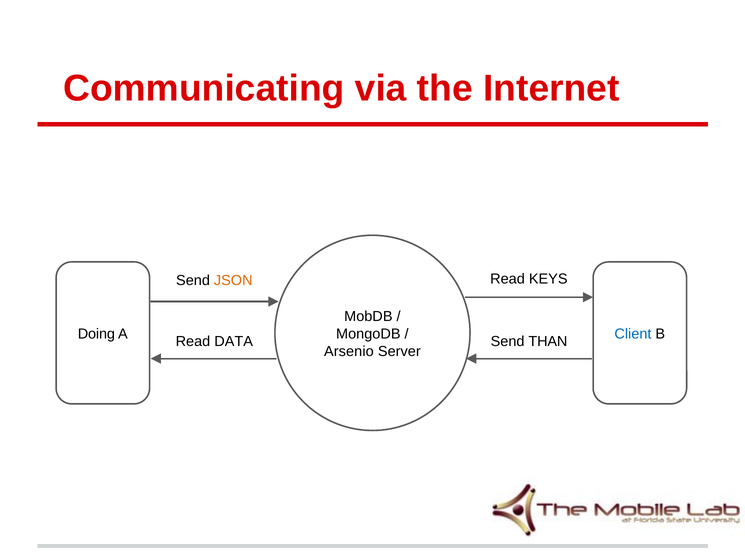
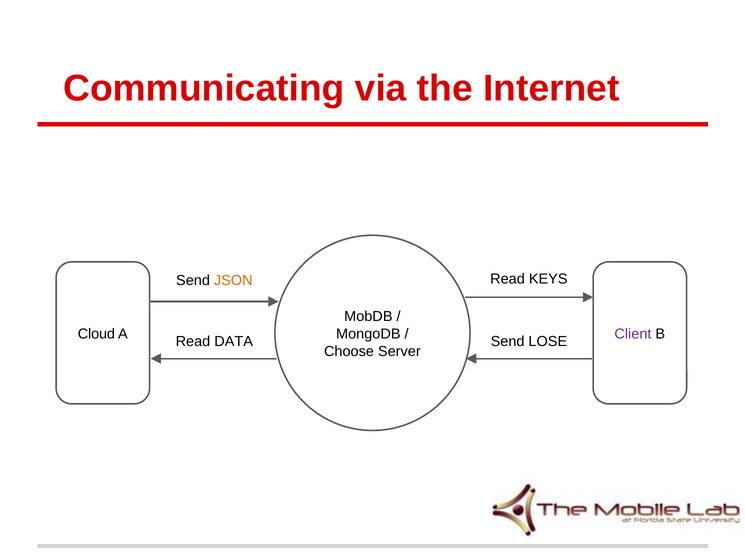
Doing: Doing -> Cloud (96, 334)
Client colour: blue -> purple (633, 334)
THAN: THAN -> LOSE (548, 341)
Arsenio: Arsenio -> Choose (349, 351)
